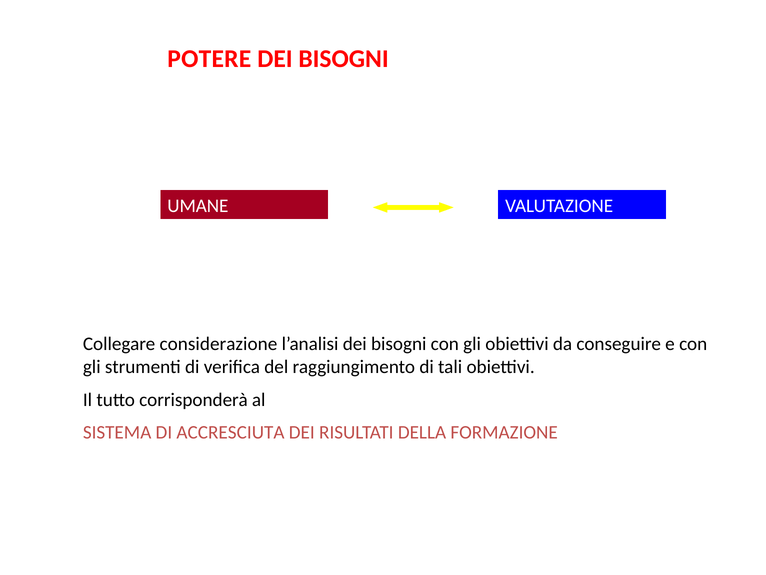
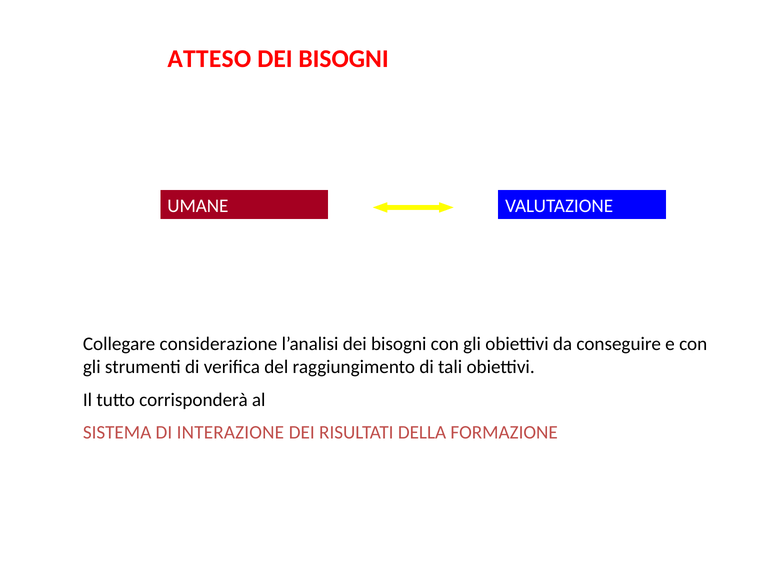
POTERE: POTERE -> ATTESO (209, 59)
ACCRESCIUTA: ACCRESCIUTA -> INTERAZIONE (230, 432)
